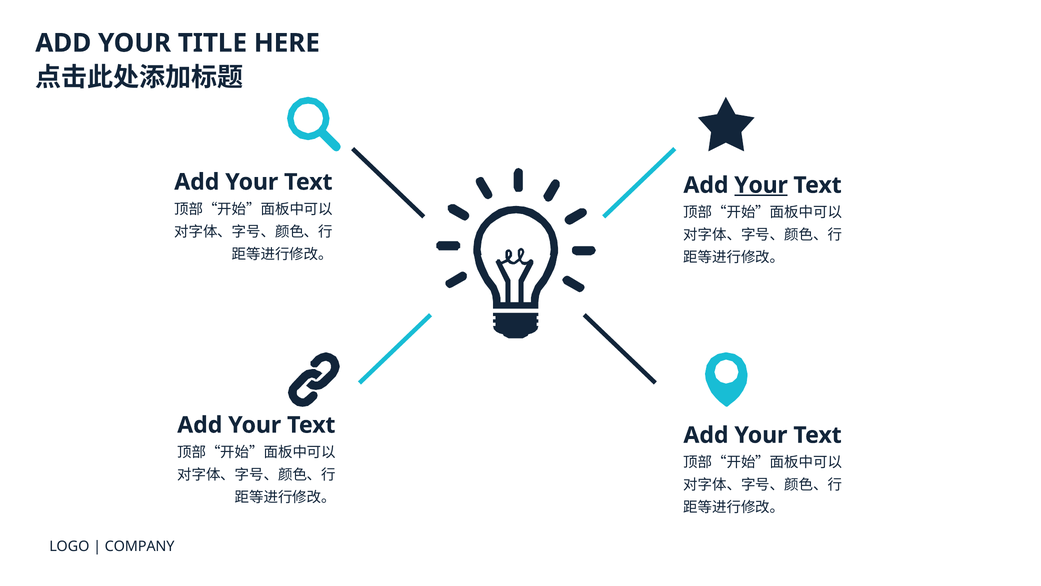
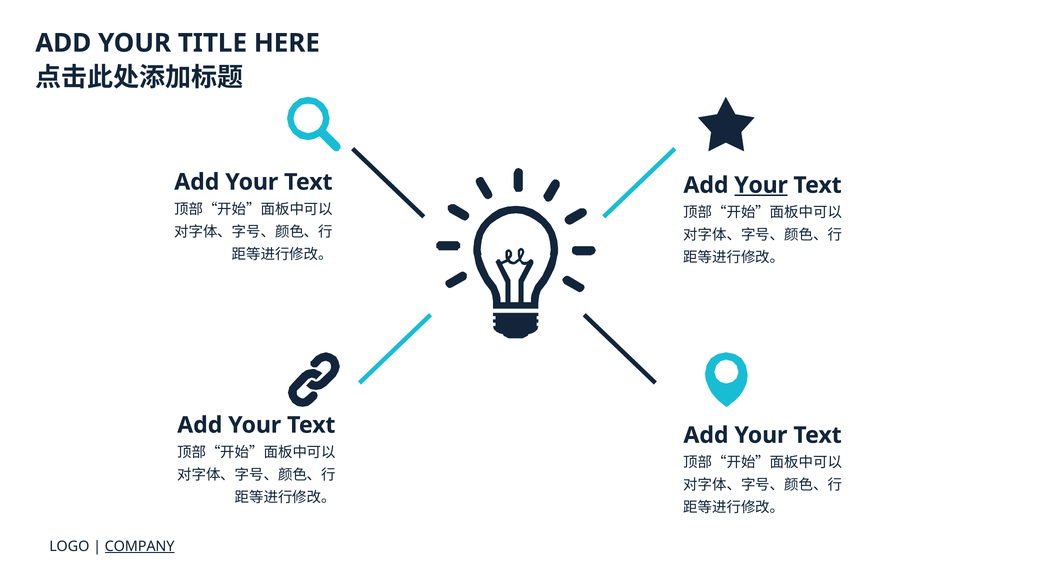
COMPANY underline: none -> present (140, 546)
